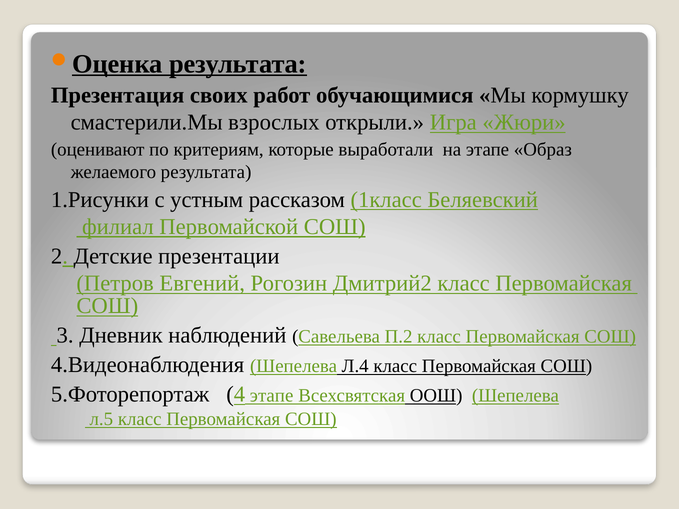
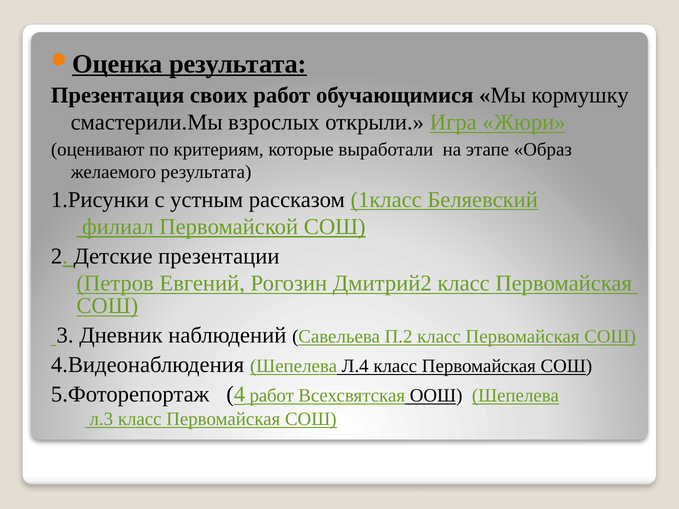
4 этапе: этапе -> работ (272, 396)
л.5: л.5 -> л.3 (101, 419)
